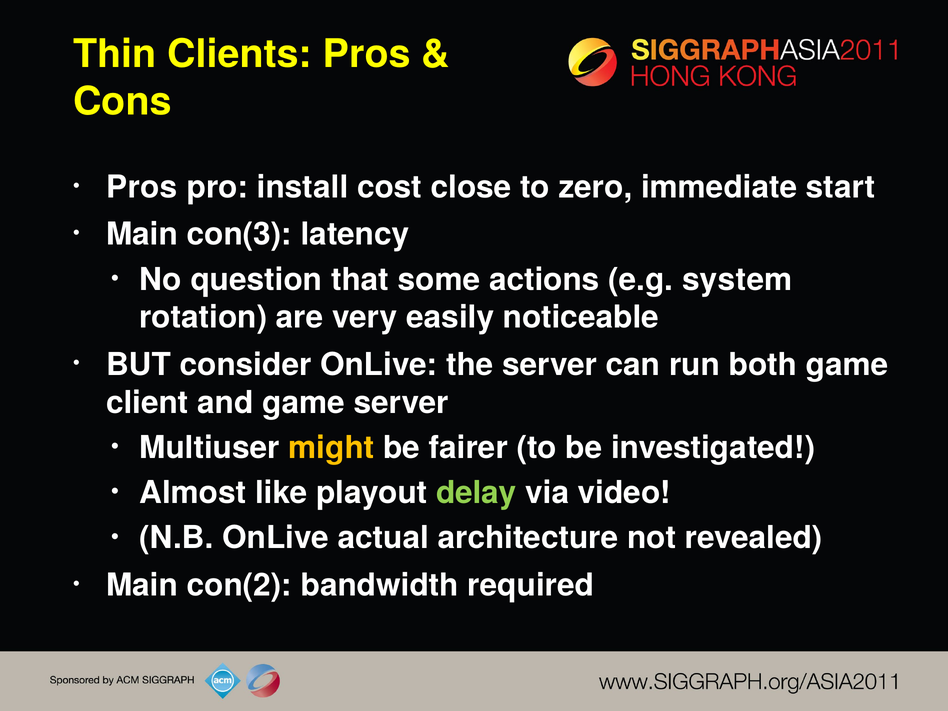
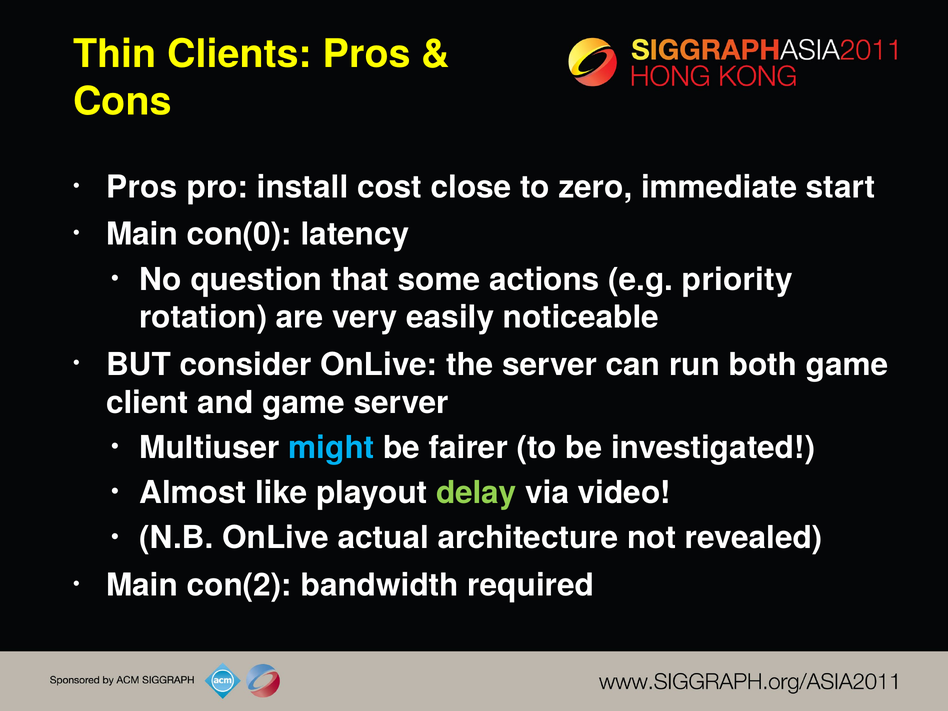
con(3: con(3 -> con(0 (239, 234)
system: system -> priority (737, 280)
might colour: yellow -> light blue (331, 448)
